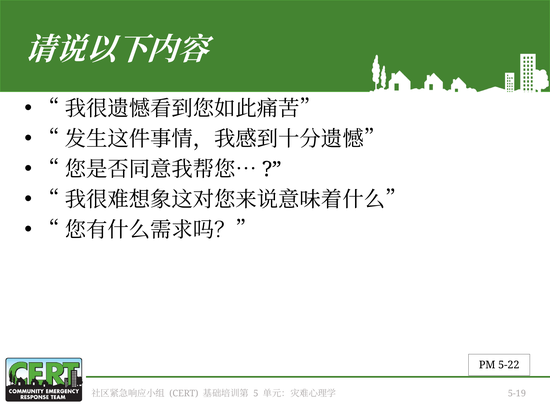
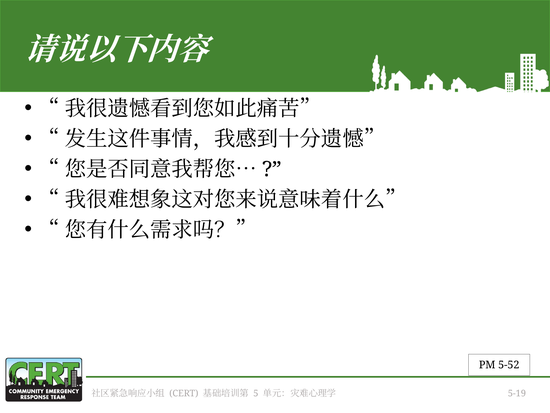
5-22: 5-22 -> 5-52 (509, 364)
